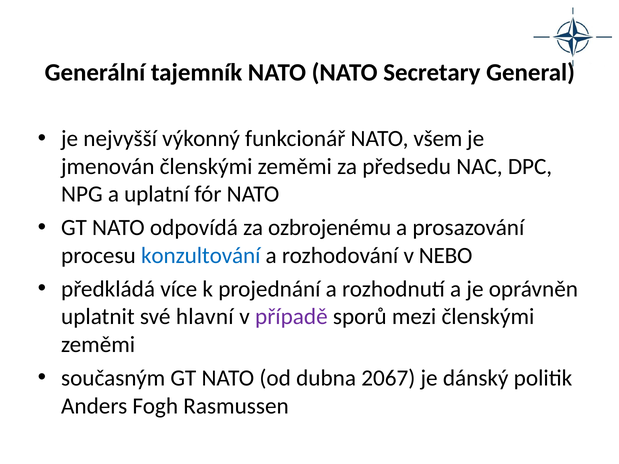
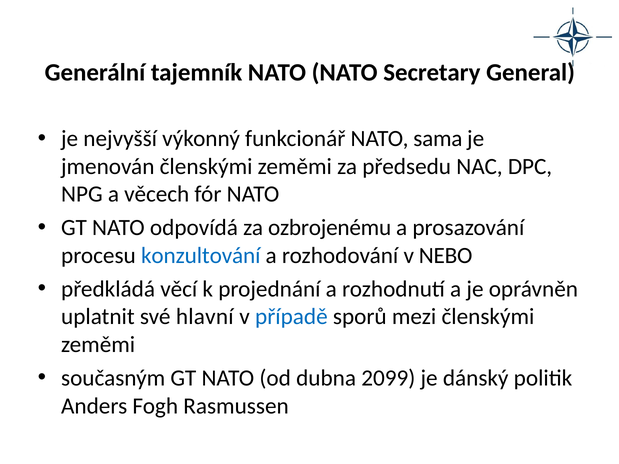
všem: všem -> sama (438, 139)
uplatní: uplatní -> věcech (157, 194)
více: více -> věcí (179, 289)
případě colour: purple -> blue (291, 317)
2067: 2067 -> 2099 (388, 378)
